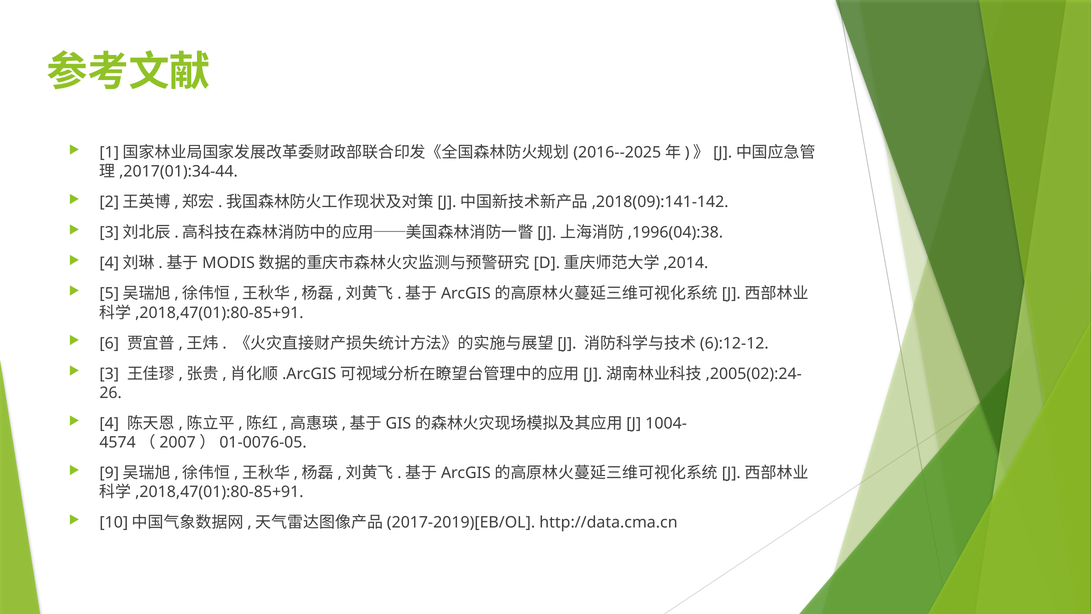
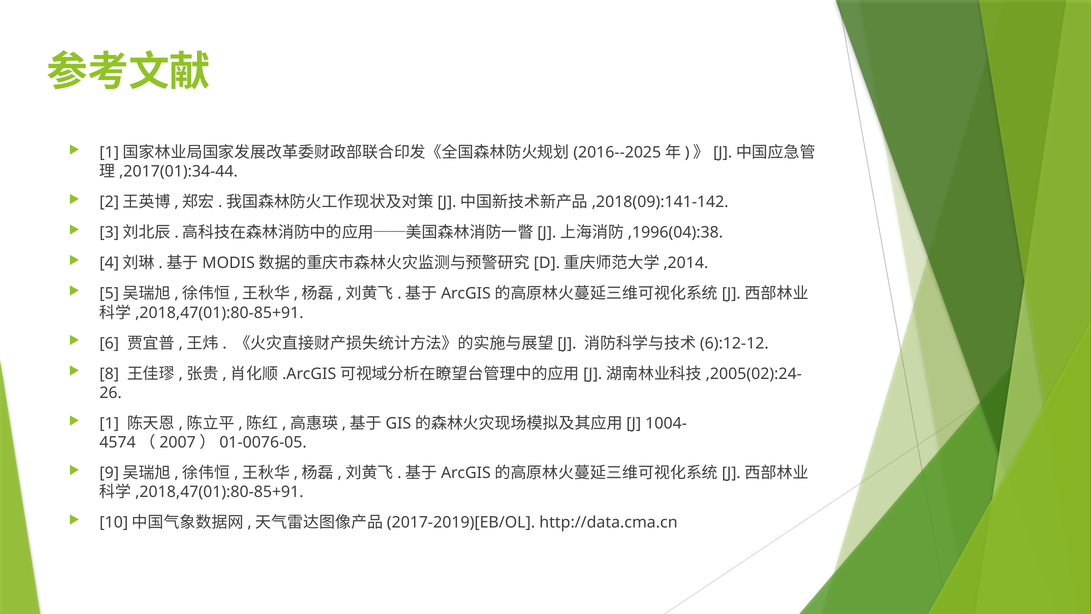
3: 3 -> 8 (109, 374)
4: 4 -> 1 (109, 423)
